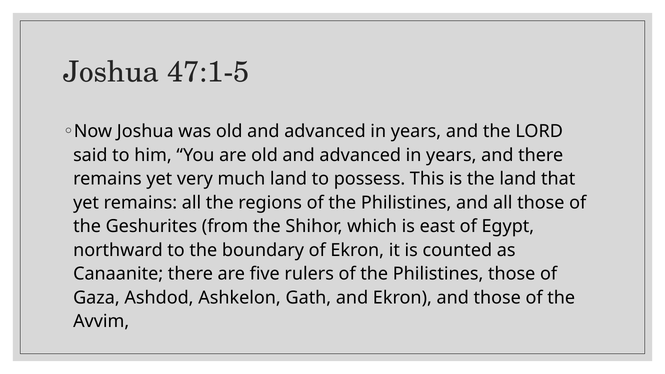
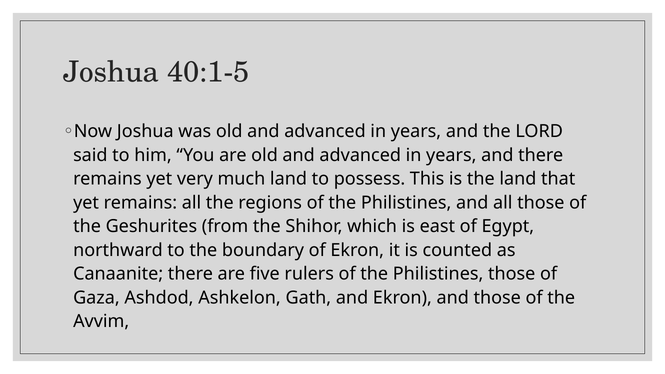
47:1-5: 47:1-5 -> 40:1-5 (208, 72)
